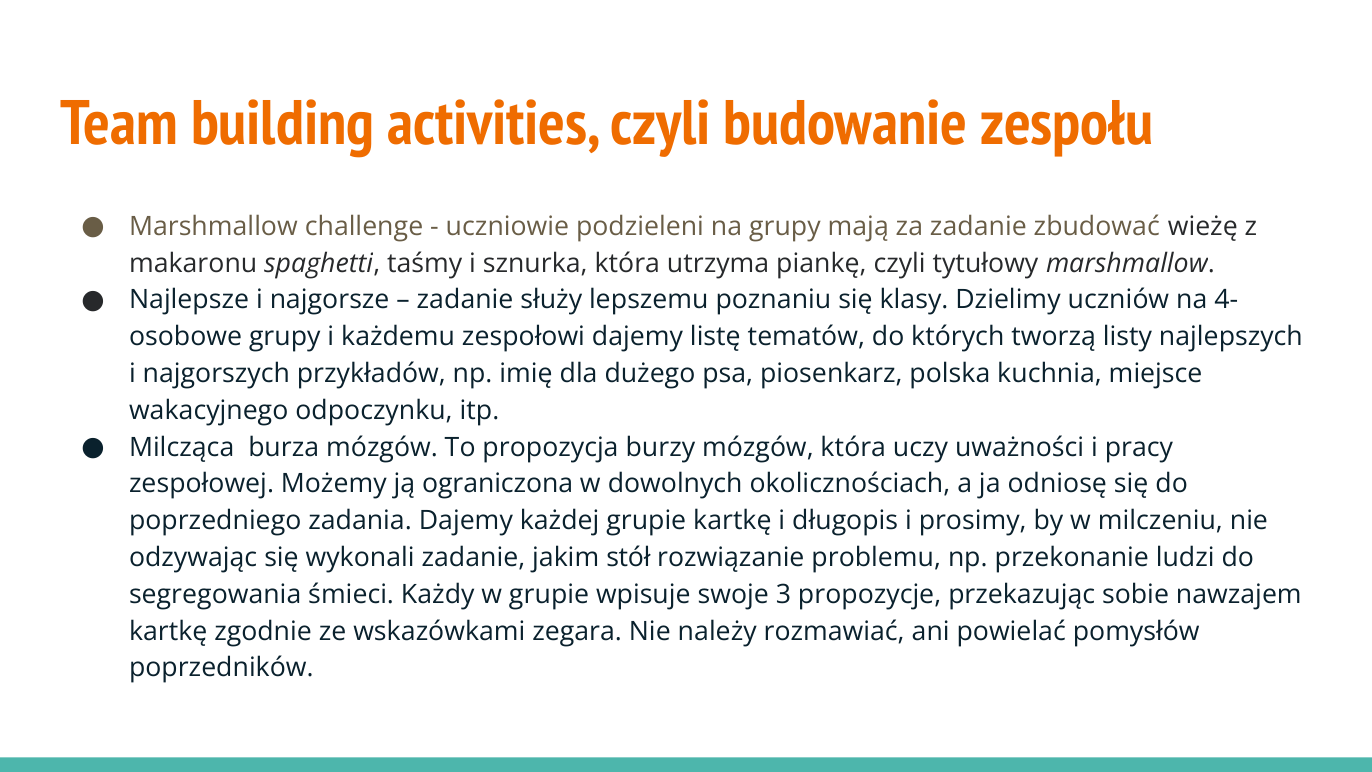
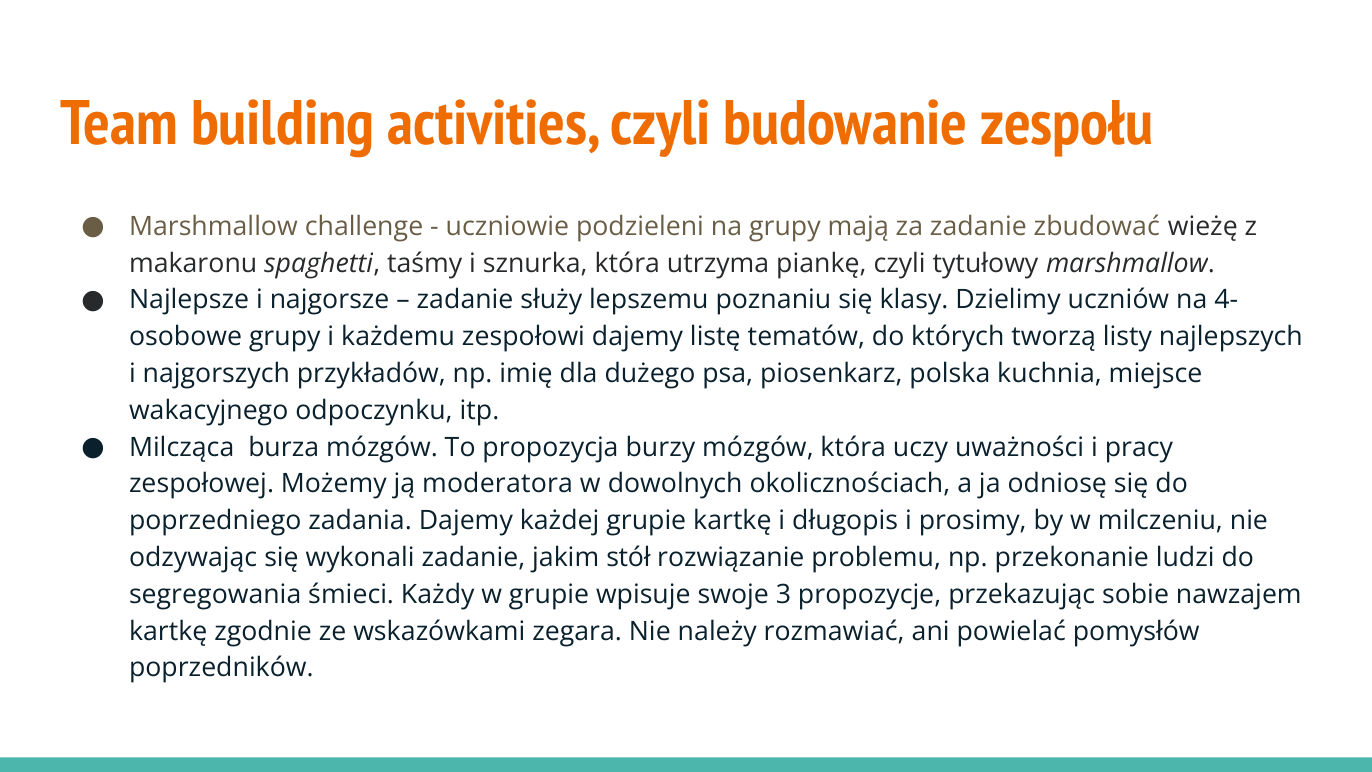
ograniczona: ograniczona -> moderatora (498, 484)
